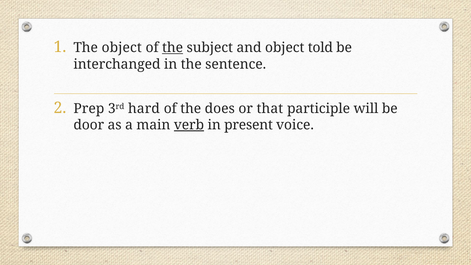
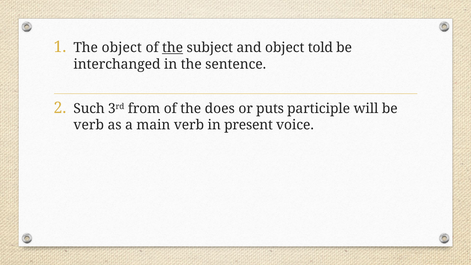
Prep: Prep -> Such (89, 109)
hard: hard -> from (144, 109)
that: that -> puts (270, 109)
door: door -> verb (89, 125)
verb underline: present -> none (189, 125)
